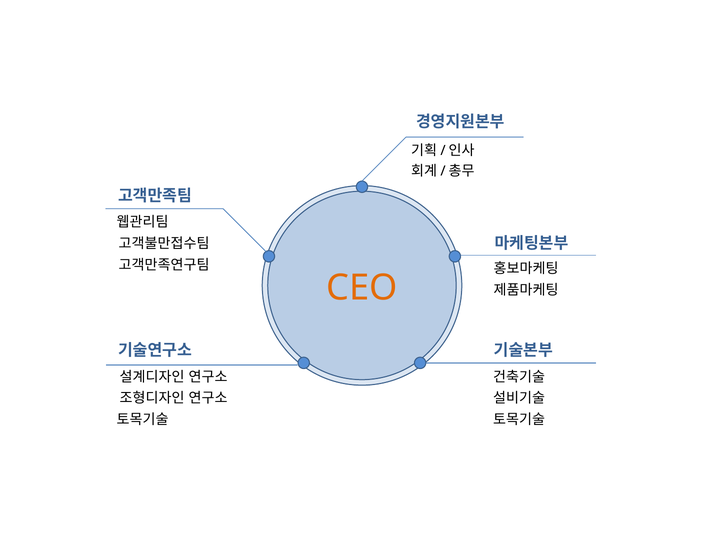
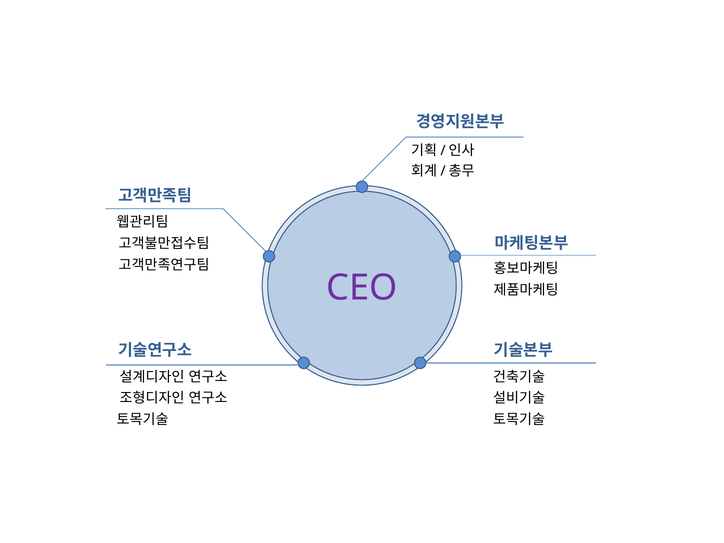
CEO colour: orange -> purple (362, 288)
